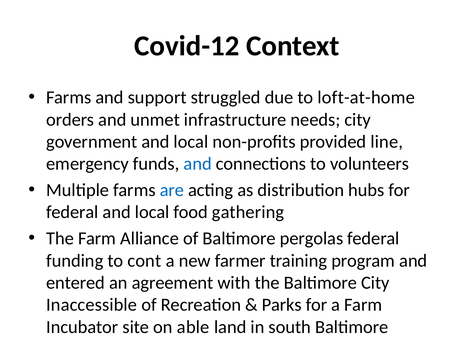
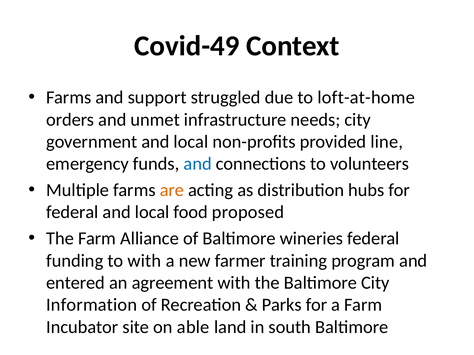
Covid-12: Covid-12 -> Covid-49 (187, 46)
are colour: blue -> orange (172, 190)
gathering: gathering -> proposed (248, 213)
pergolas: pergolas -> wineries (311, 239)
to cont: cont -> with (144, 261)
Inaccessible: Inaccessible -> Information (92, 305)
